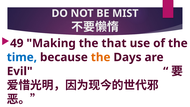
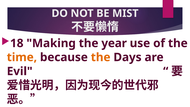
49: 49 -> 18 (17, 43)
that: that -> year (114, 43)
time colour: blue -> orange (22, 57)
